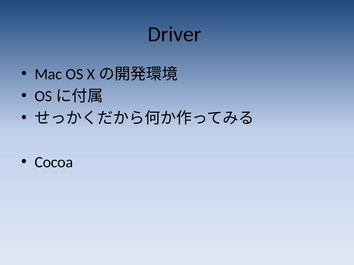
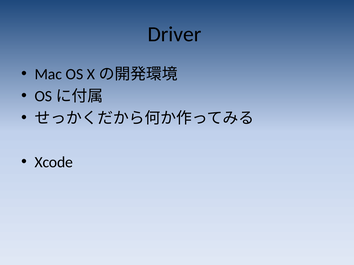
Cocoa: Cocoa -> Xcode (54, 162)
